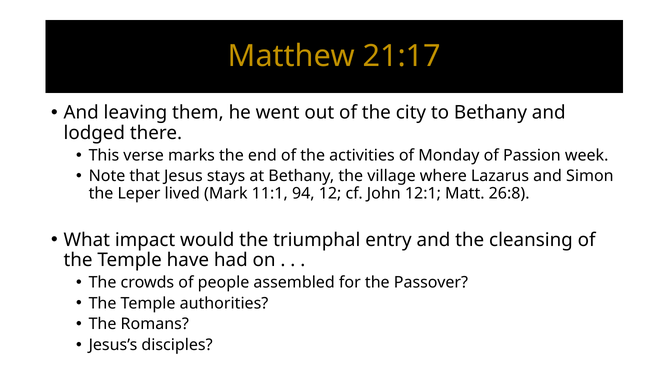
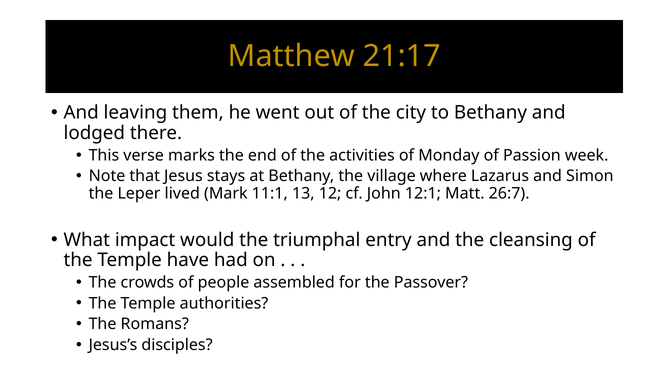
94: 94 -> 13 (303, 193)
26:8: 26:8 -> 26:7 (509, 193)
